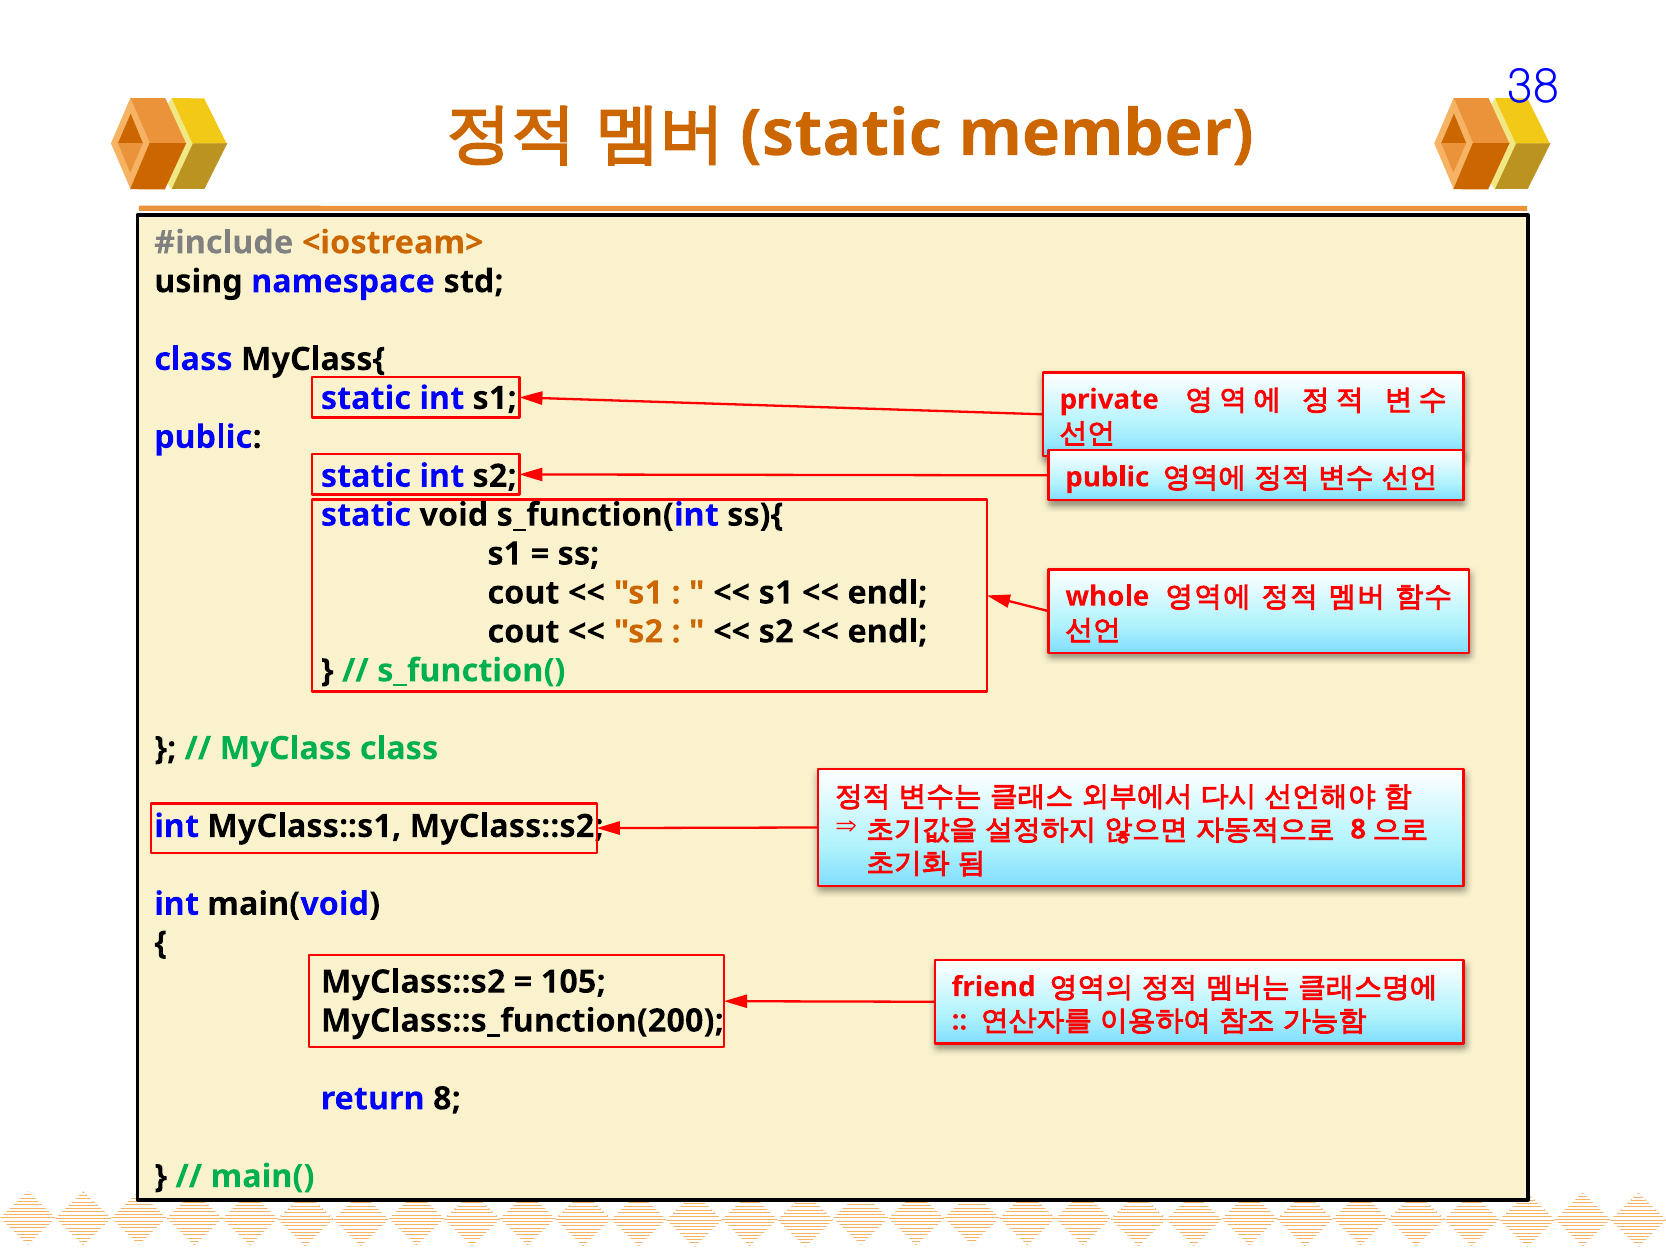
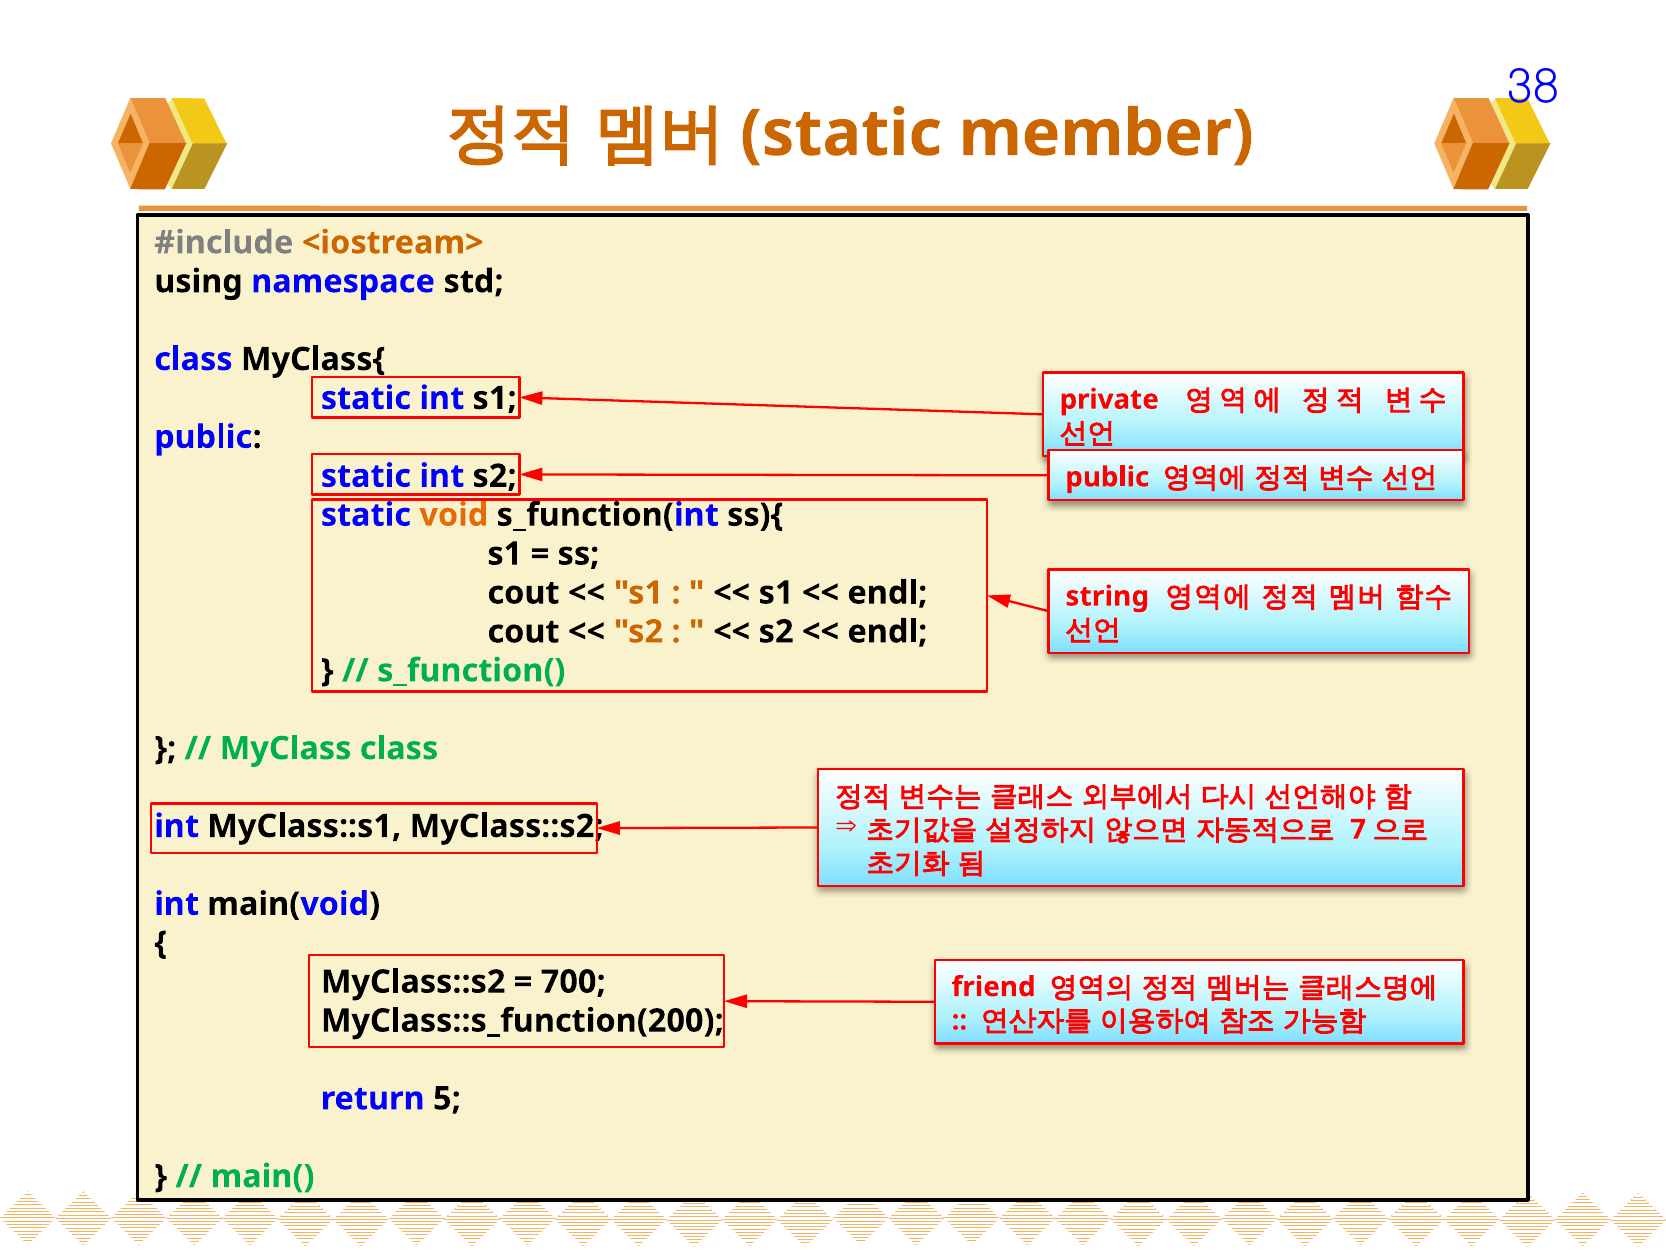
void colour: black -> orange (454, 515)
whole: whole -> string (1107, 596)
8: 8 -> 7 (1358, 829)
105: 105 -> 700 (573, 982)
return 8: 8 -> 5 (447, 1098)
